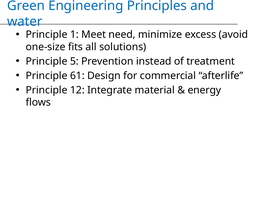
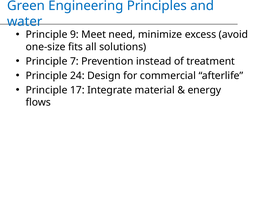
1: 1 -> 9 (74, 35)
5: 5 -> 7 (74, 61)
61: 61 -> 24 (77, 76)
12: 12 -> 17 (77, 90)
